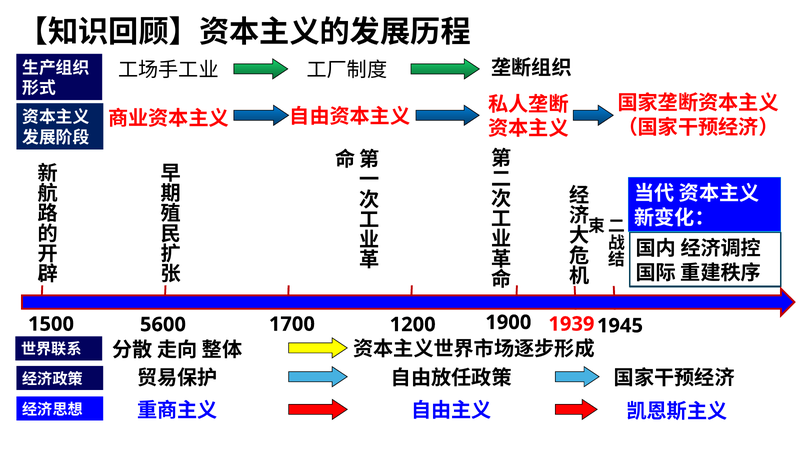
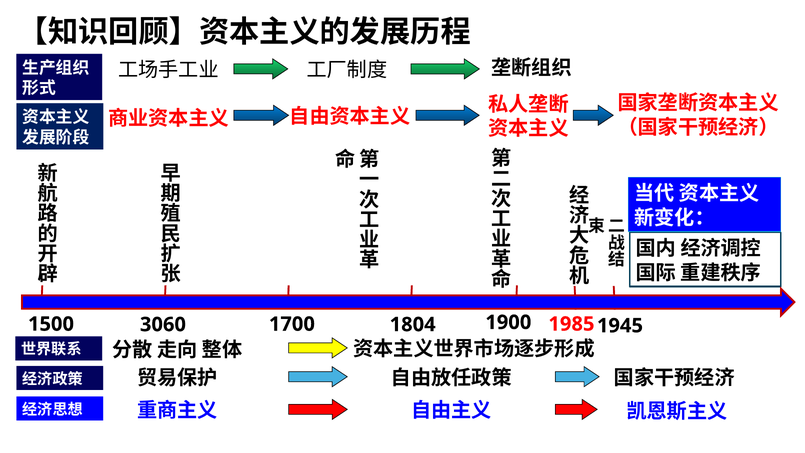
1939: 1939 -> 1985 (571, 324)
5600: 5600 -> 3060 (163, 324)
1200: 1200 -> 1804 (413, 324)
